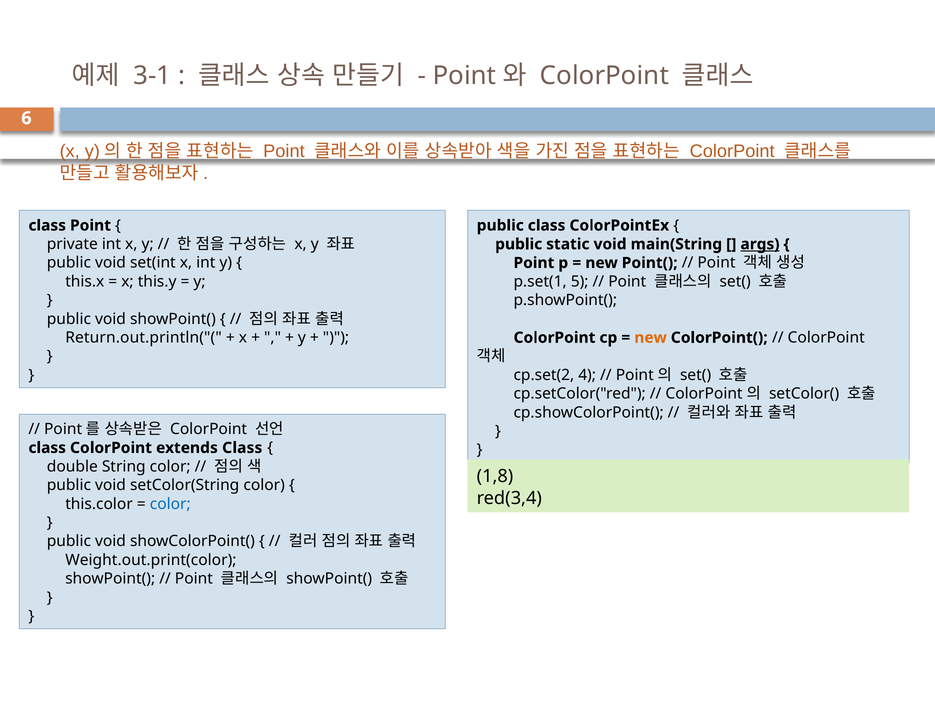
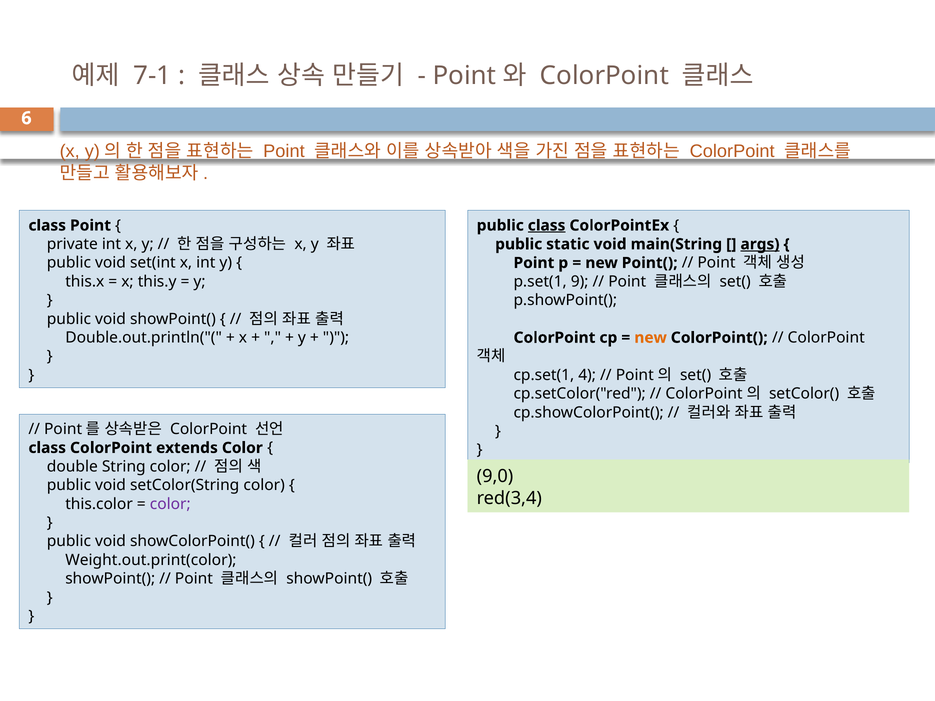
3-1: 3-1 -> 7-1 (152, 76)
class underline: none -> present (547, 226)
5: 5 -> 9 (580, 282)
Return.out.println("(: Return.out.println("( -> Double.out.println("( (144, 338)
cp.set(2: cp.set(2 -> cp.set(1 (544, 375)
extends Class: Class -> Color (242, 448)
1,8: 1,8 -> 9,0 (495, 477)
color colour: blue -> purple (170, 504)
